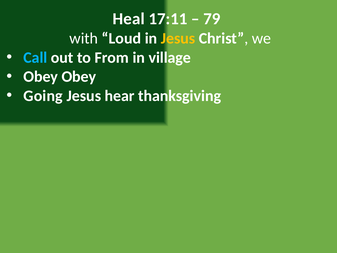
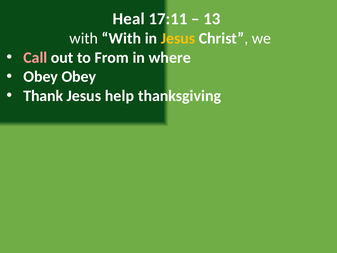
79: 79 -> 13 (212, 19)
with Loud: Loud -> With (121, 38)
Call colour: light blue -> pink (35, 58)
village: village -> where (170, 58)
Going: Going -> Thank (43, 96)
hear: hear -> help (119, 96)
